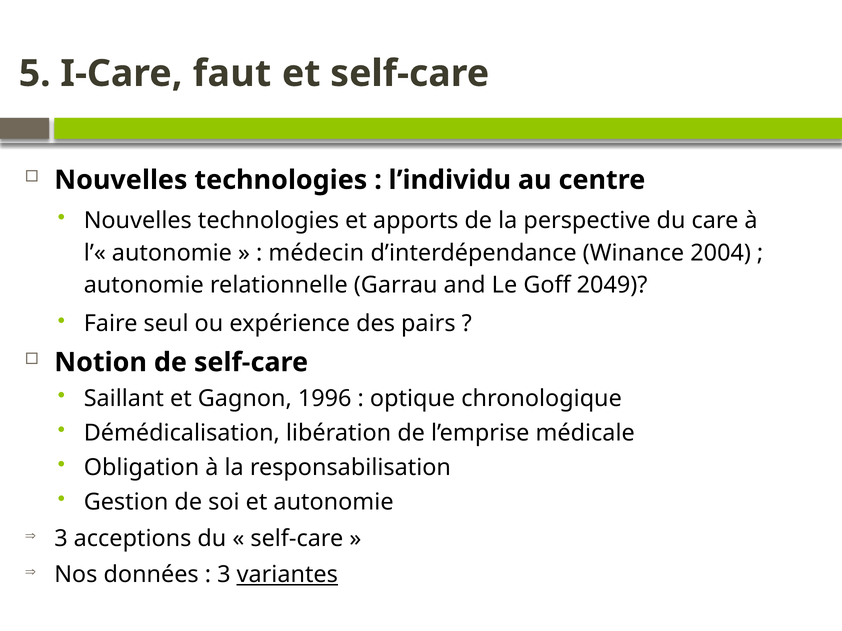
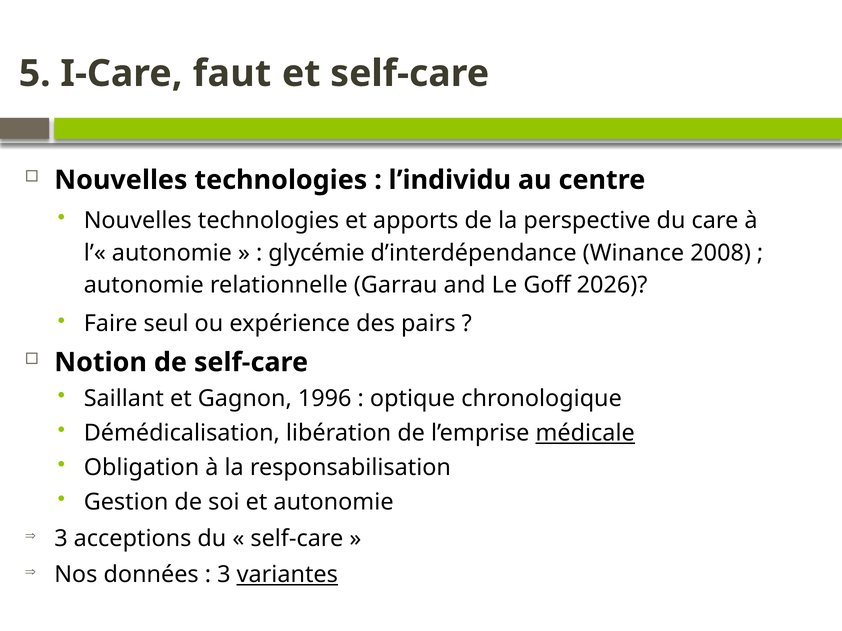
médecin: médecin -> glycémie (316, 253)
2004: 2004 -> 2008 (721, 253)
2049: 2049 -> 2026 (612, 285)
médicale underline: none -> present (585, 433)
